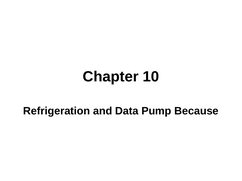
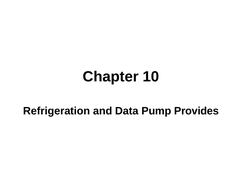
Because: Because -> Provides (197, 111)
